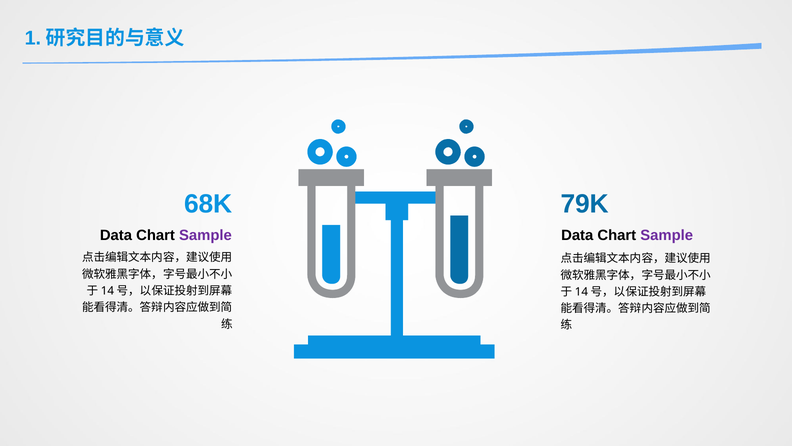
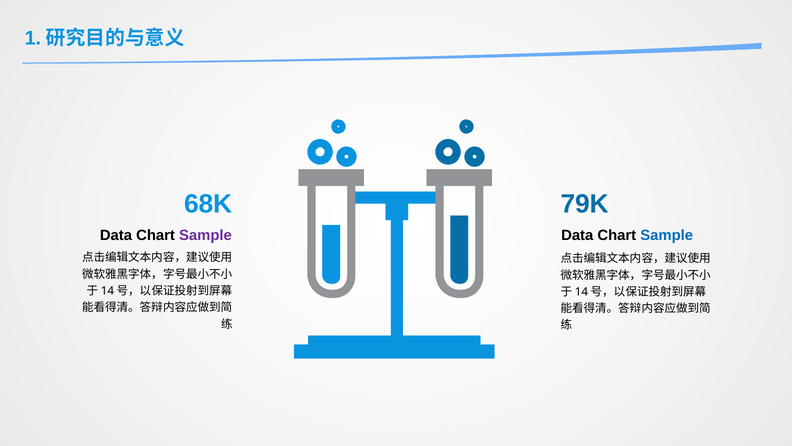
Sample colour: purple -> blue (667, 235)
